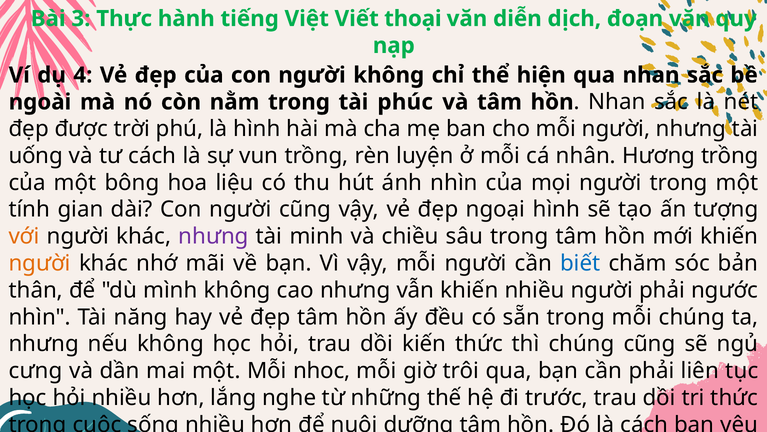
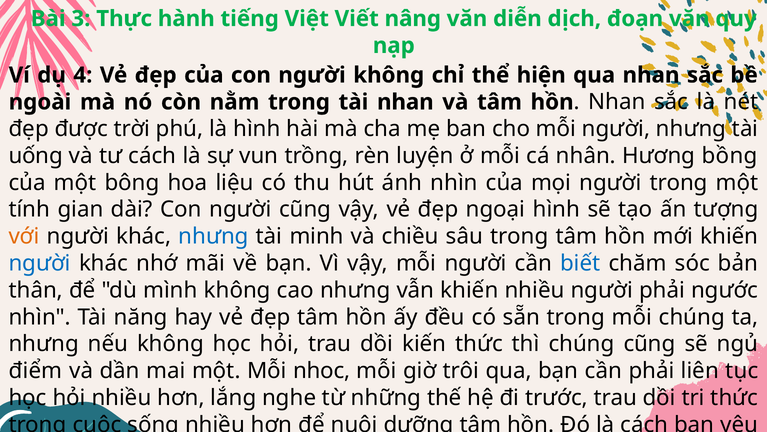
thoại: thoại -> nâng (413, 19)
tài phúc: phúc -> nhan (405, 102)
Hương trồng: trồng -> bồng (730, 156)
nhưng colour: purple -> blue (214, 236)
người colour: orange -> blue (40, 263)
cưng: cưng -> điểm (36, 370)
